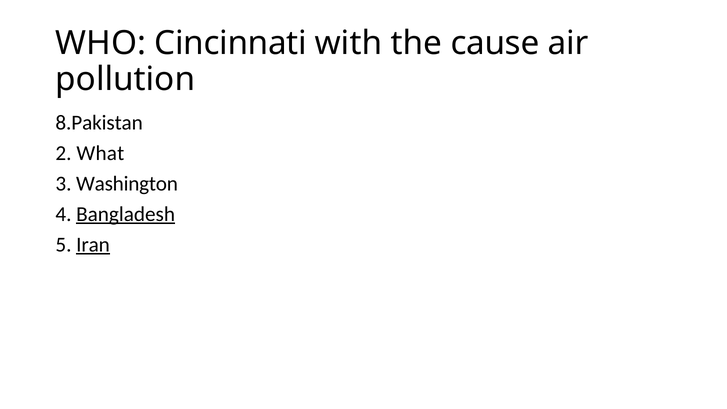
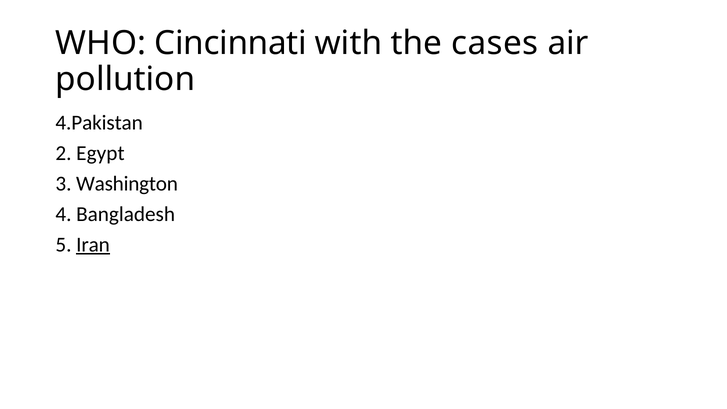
cause: cause -> cases (495, 43)
8.Pakistan: 8.Pakistan -> 4.Pakistan (99, 123)
What: What -> Egypt (100, 153)
Bangladesh underline: present -> none (126, 214)
